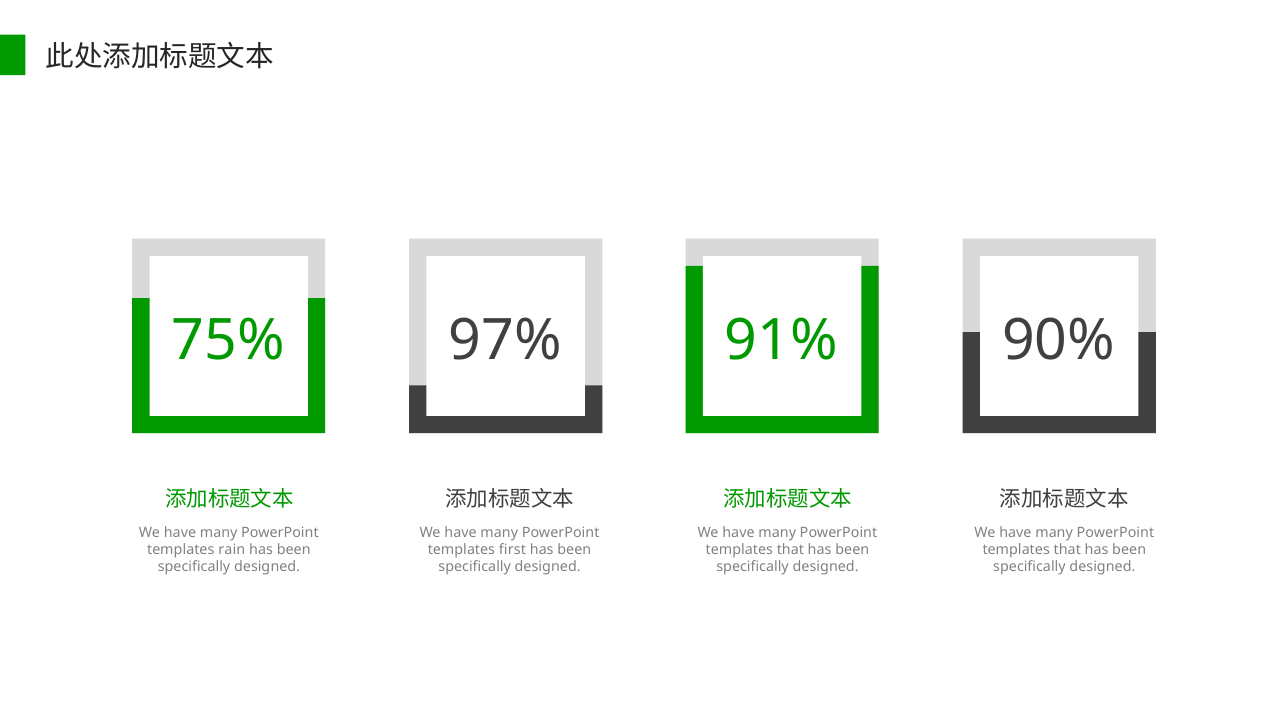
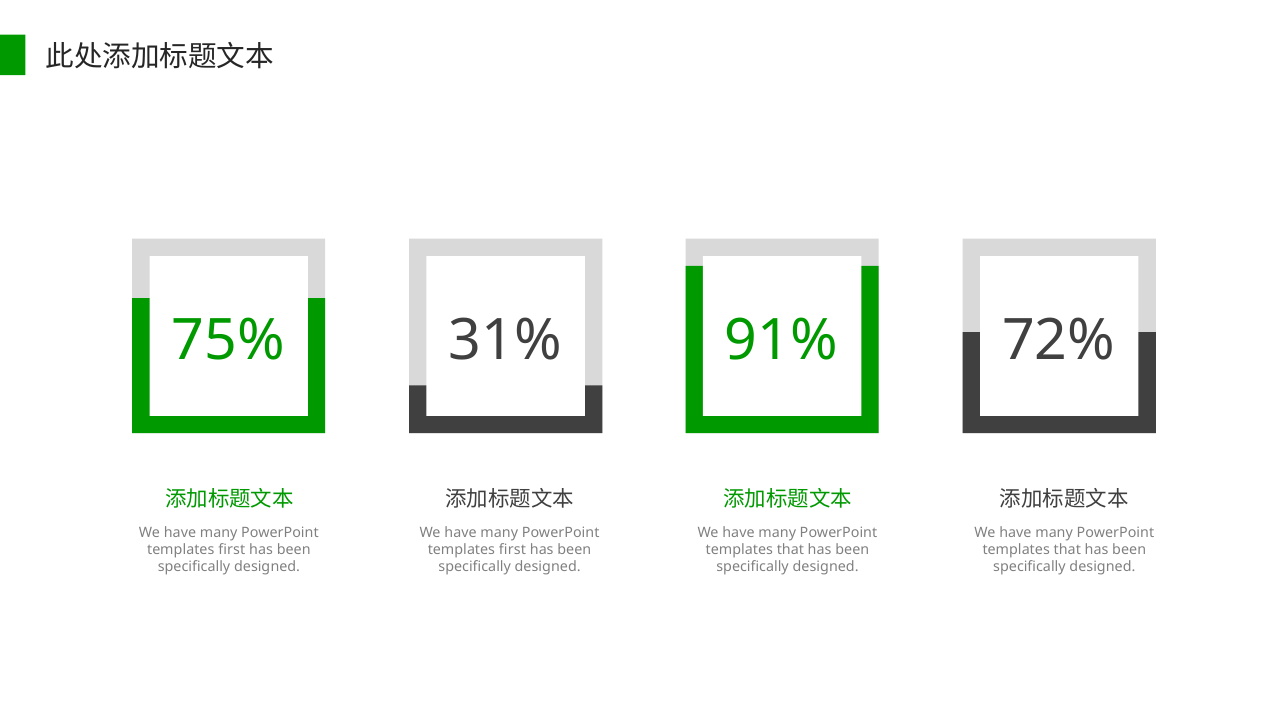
97%: 97% -> 31% (505, 341)
90%: 90% -> 72% (1059, 341)
rain: rain -> first (232, 550)
